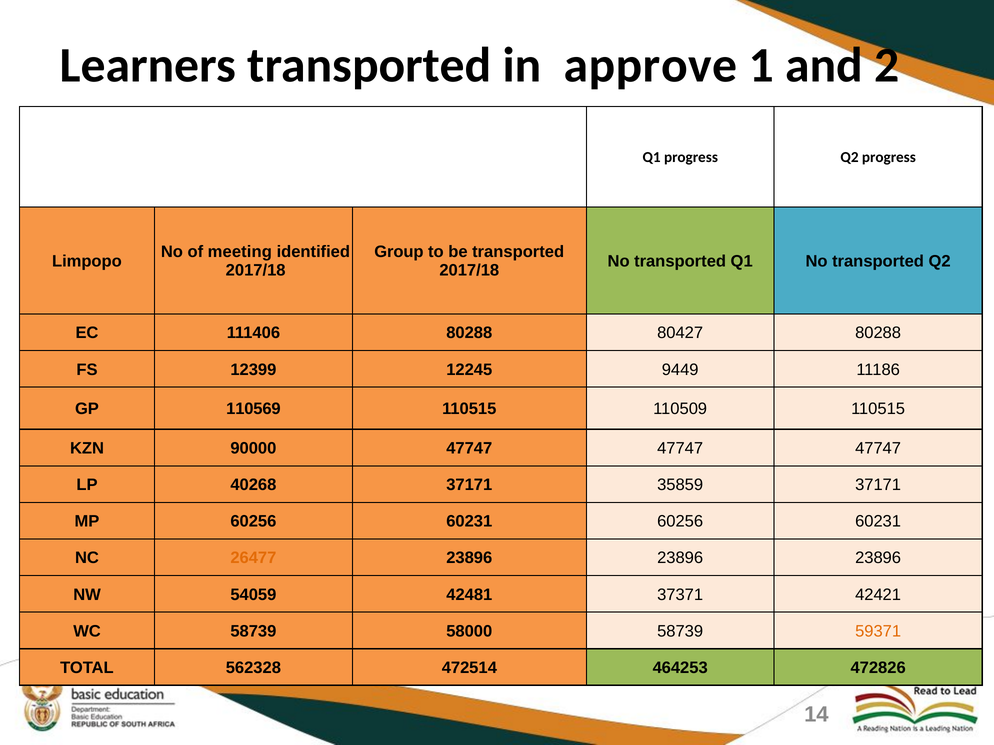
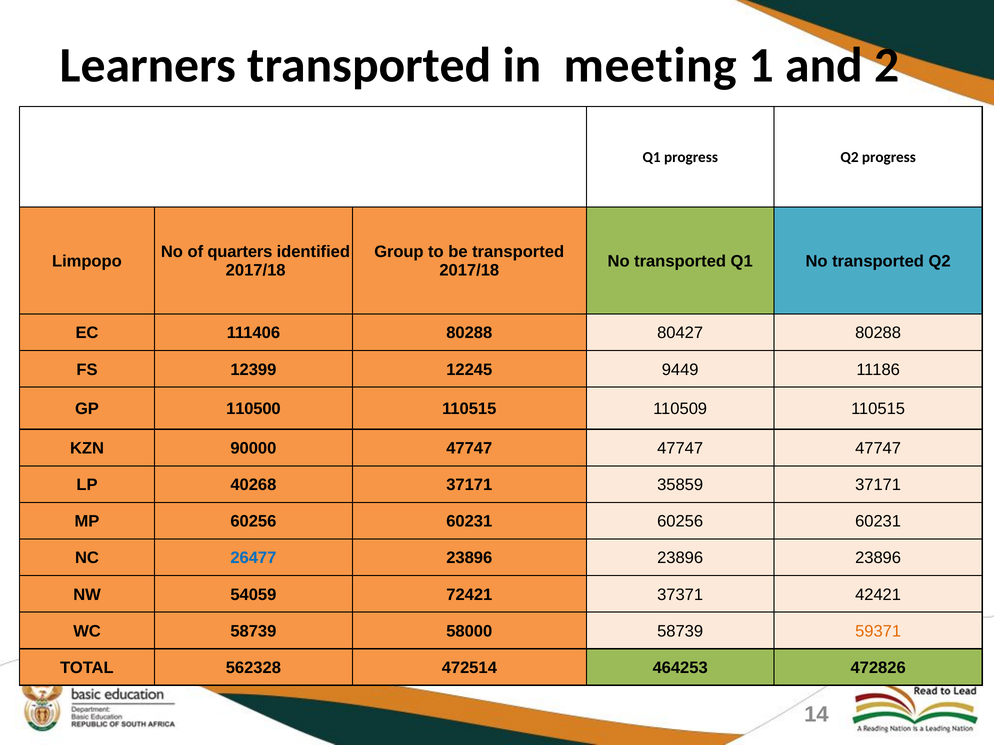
approve: approve -> meeting (650, 66)
meeting: meeting -> quarters (240, 252)
110569: 110569 -> 110500 (253, 409)
26477 colour: orange -> blue (253, 558)
42481: 42481 -> 72421 (469, 595)
